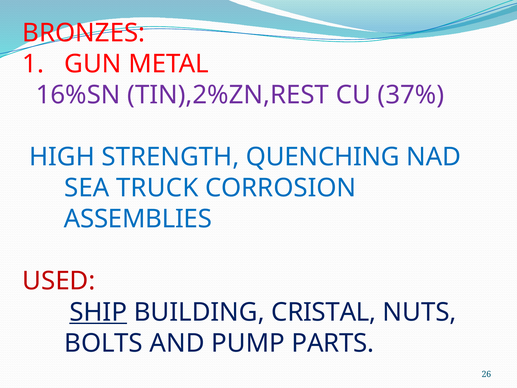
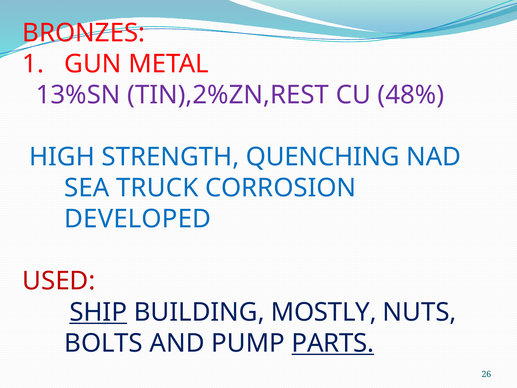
16%SN: 16%SN -> 13%SN (78, 95)
37%: 37% -> 48% (411, 95)
ASSEMBLIES: ASSEMBLIES -> DEVELOPED (138, 219)
CRISTAL: CRISTAL -> MOSTLY (324, 312)
PARTS underline: none -> present (333, 343)
